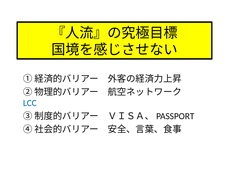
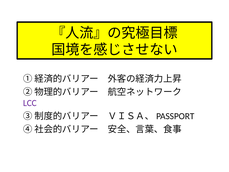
LCC colour: blue -> purple (30, 103)
